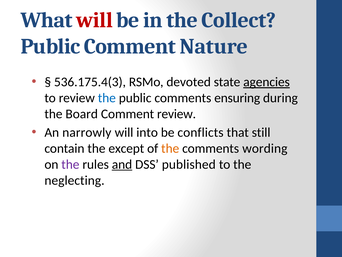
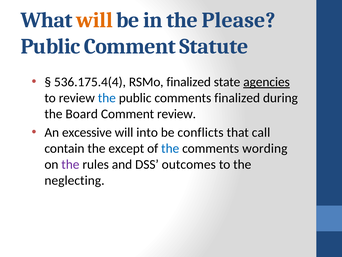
will colour: red -> orange (94, 20)
Collect: Collect -> Please (239, 20)
Nature: Nature -> Statute (214, 46)
536.175.4(3: 536.175.4(3 -> 536.175.4(4 (90, 82)
RSMo devoted: devoted -> finalized (189, 82)
comments ensuring: ensuring -> finalized (237, 98)
narrowly: narrowly -> excessive (87, 132)
still: still -> call (261, 132)
the colour: orange -> blue (170, 148)
and underline: present -> none (122, 164)
published: published -> outcomes (189, 164)
